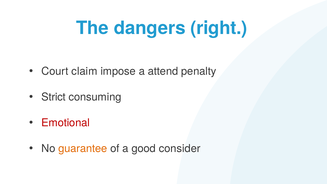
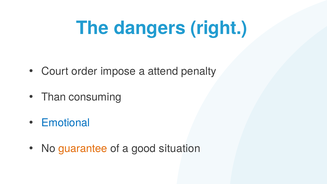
claim: claim -> order (84, 71)
Strict: Strict -> Than (54, 97)
Emotional colour: red -> blue (66, 123)
consider: consider -> situation (180, 149)
